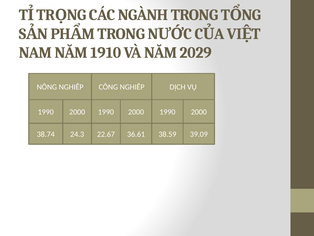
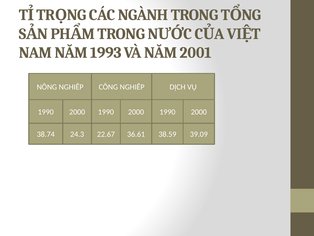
1910: 1910 -> 1993 (106, 53)
2029: 2029 -> 2001 (196, 53)
